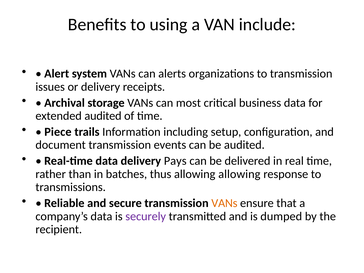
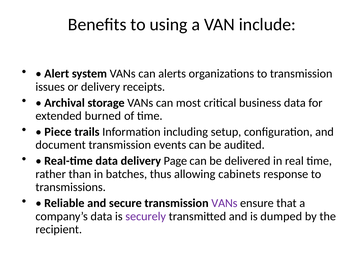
extended audited: audited -> burned (103, 116)
Pays: Pays -> Page (175, 161)
allowing allowing: allowing -> cabinets (239, 174)
VANs colour: orange -> purple (224, 203)
